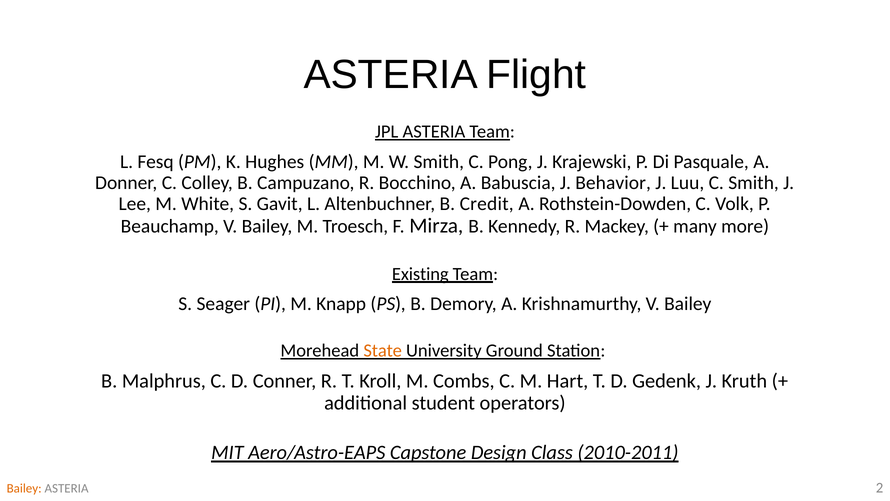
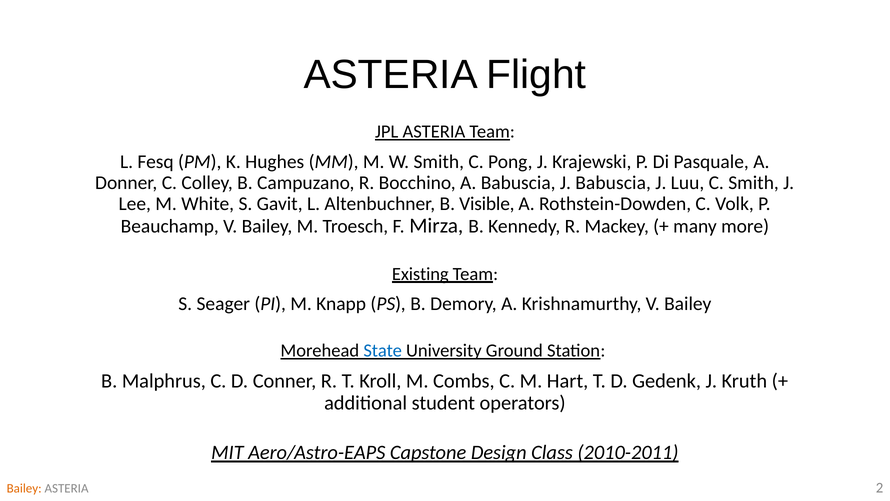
J Behavior: Behavior -> Babuscia (613, 183)
Credit: Credit -> Visible (487, 204)
State colour: orange -> blue (383, 351)
